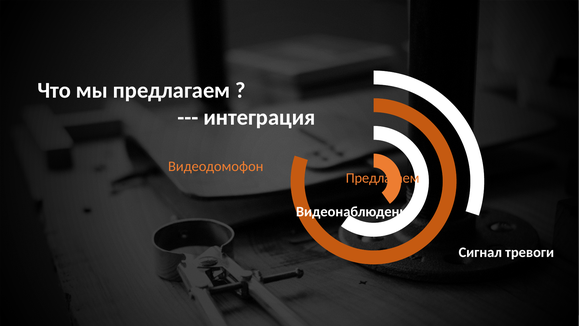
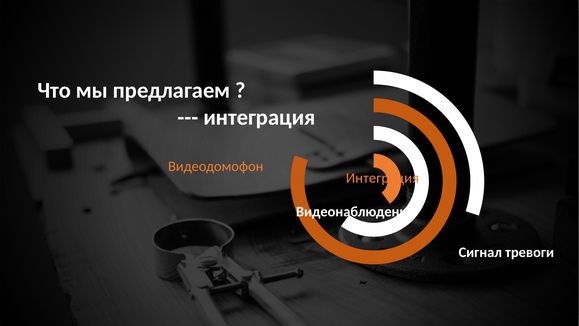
Предлагаем: Предлагаем -> Интеграция (382, 178)
